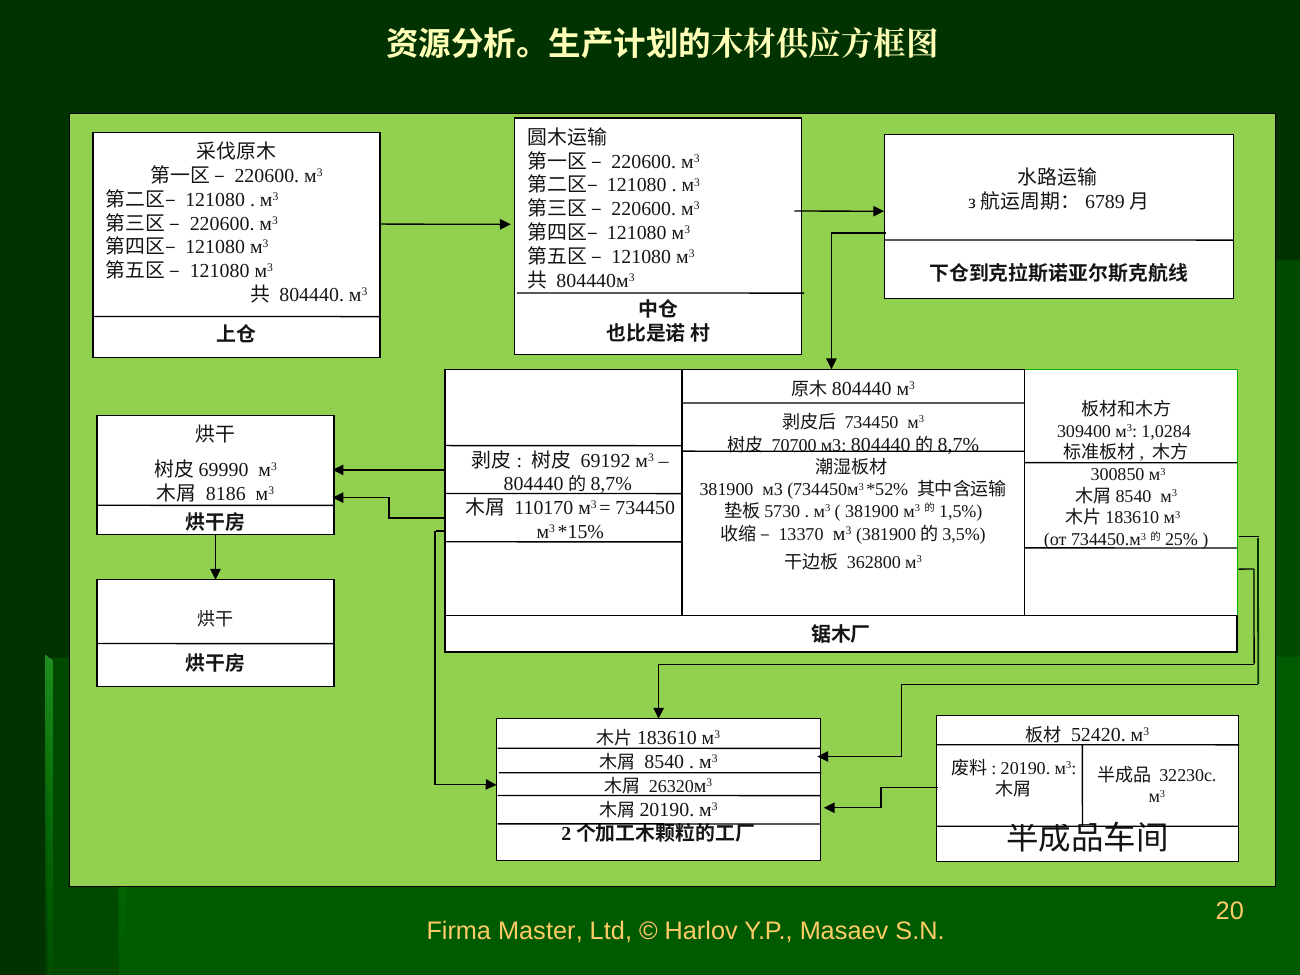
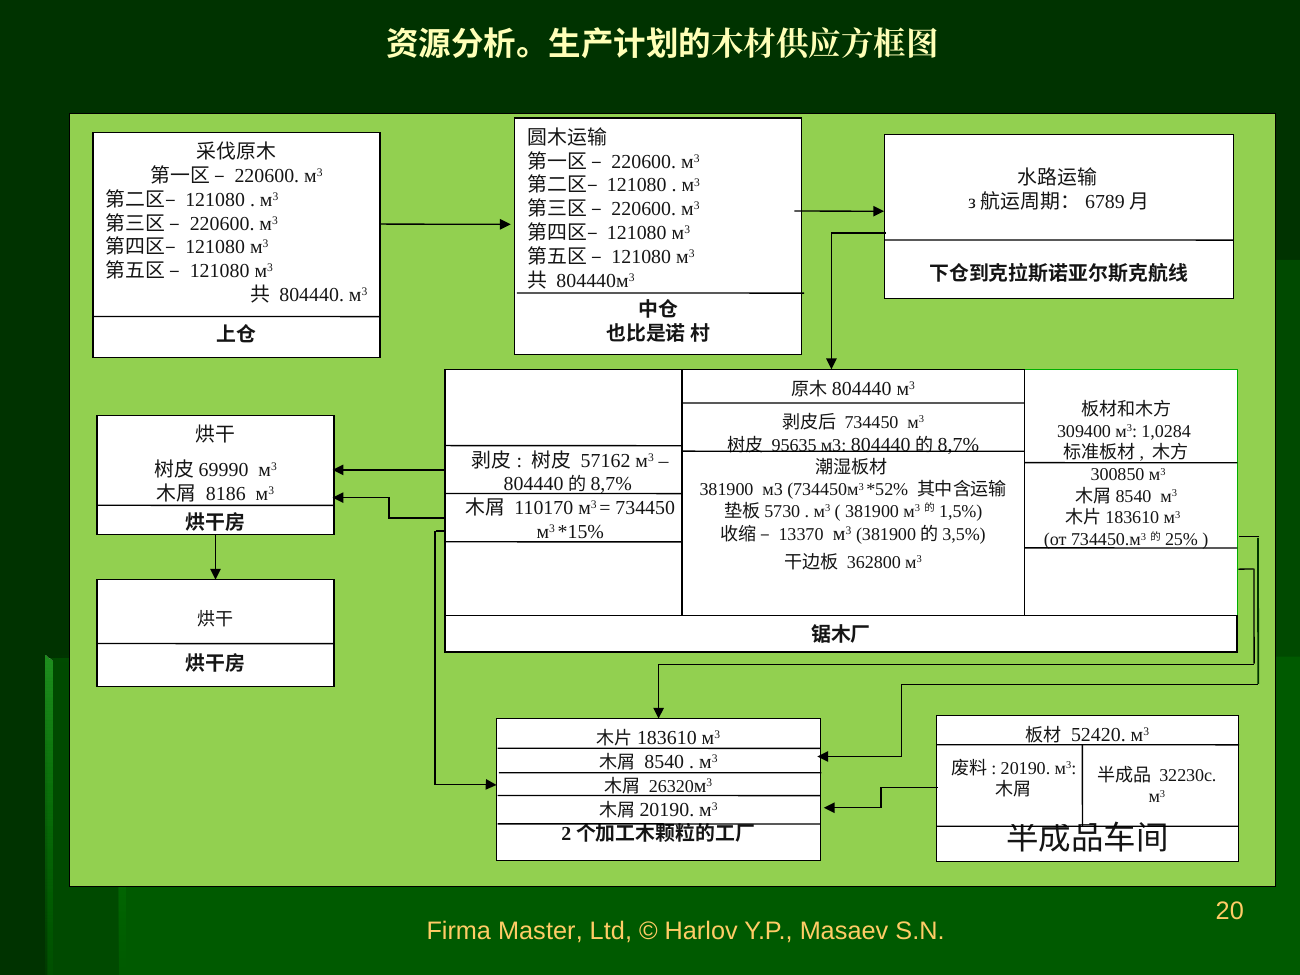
70700: 70700 -> 95635 (794, 446)
69192: 69192 -> 57162 (606, 460)
